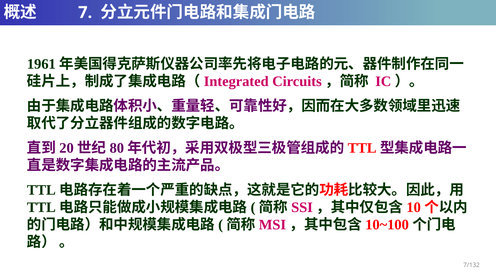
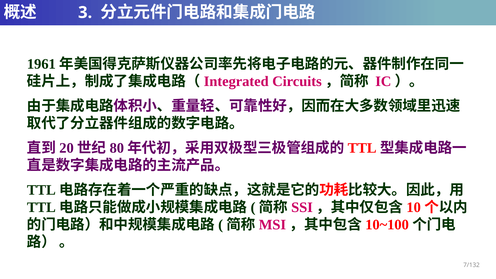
7: 7 -> 3 (85, 12)
